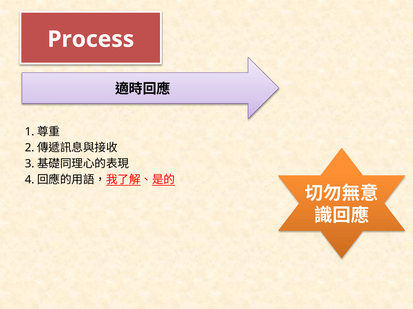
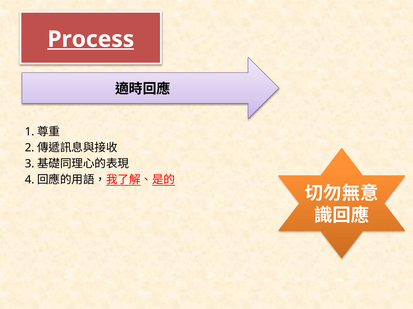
Process underline: none -> present (91, 39)
